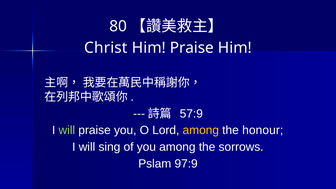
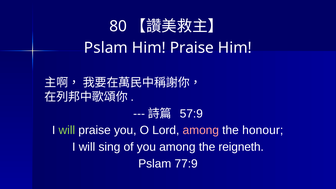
Christ: Christ -> Pslam (106, 48)
among colour: yellow -> pink (201, 130)
sorrows: sorrows -> reigneth (241, 147)
97:9: 97:9 -> 77:9 (186, 164)
